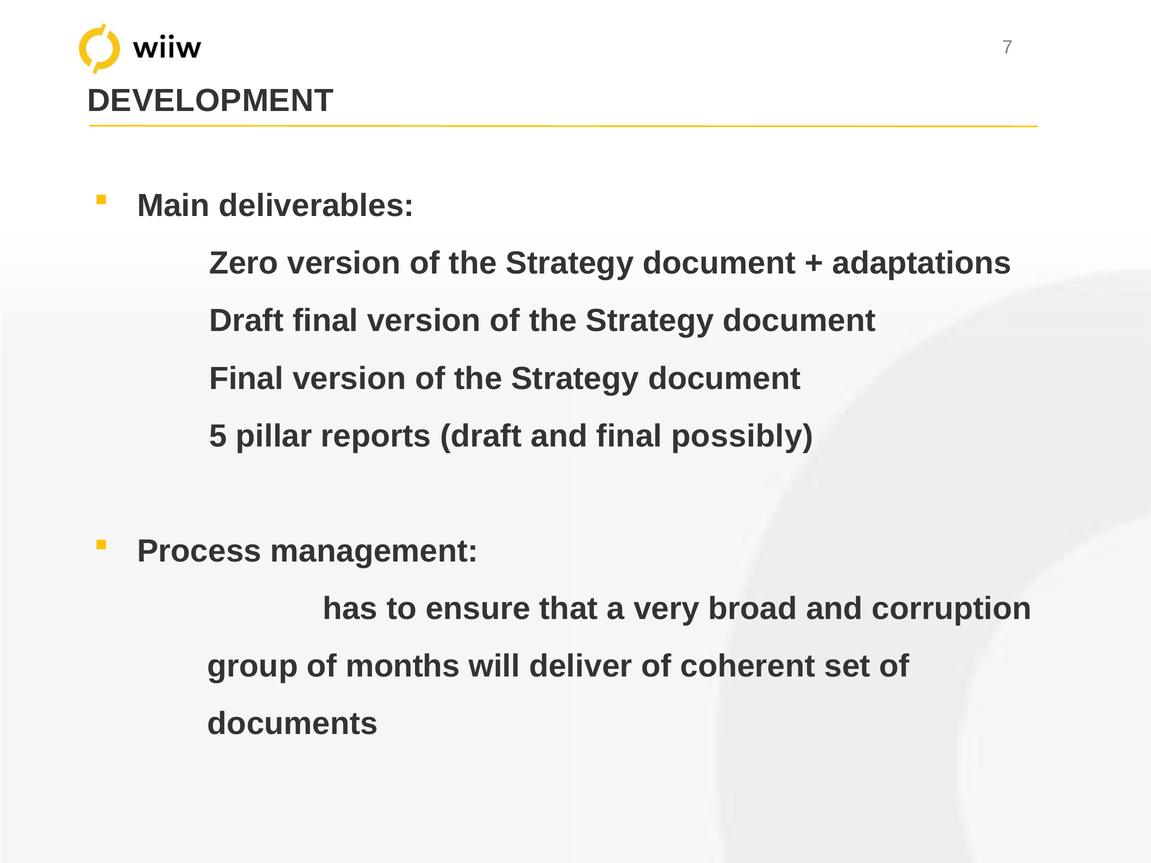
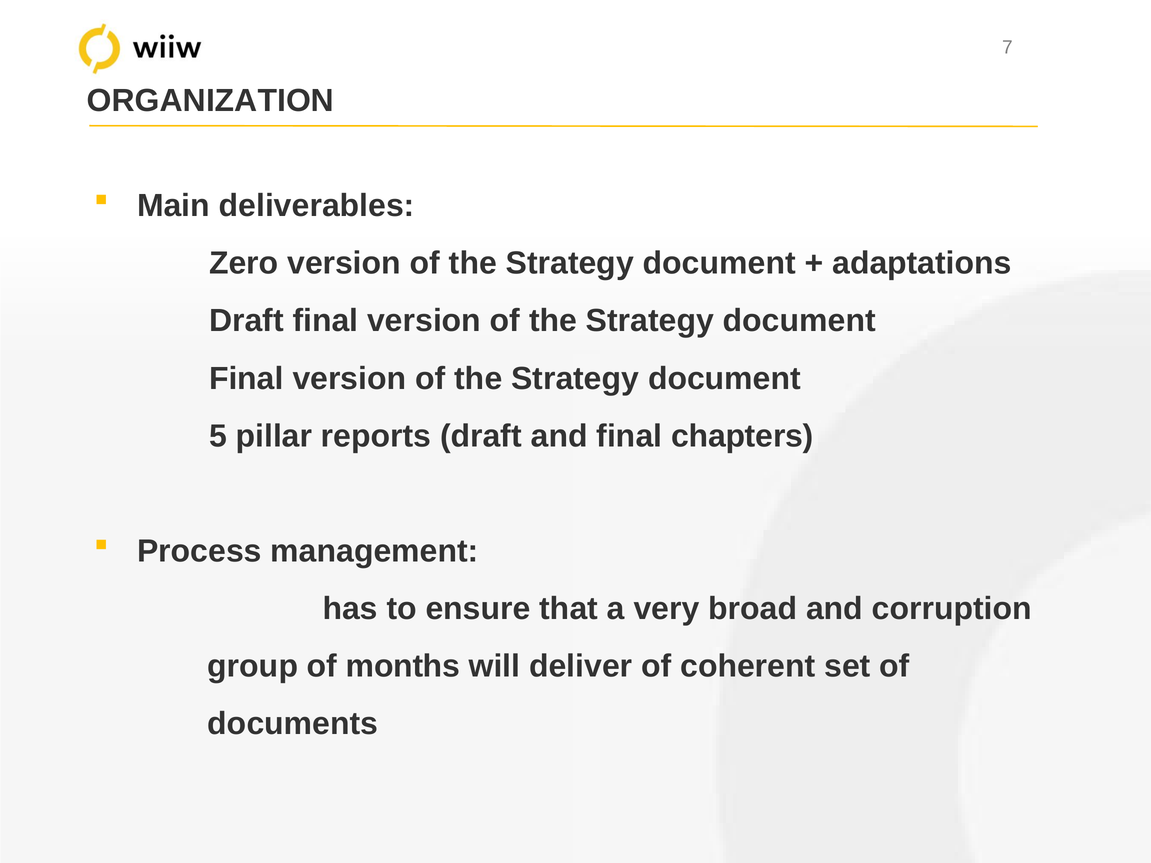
DEVELOPMENT: DEVELOPMENT -> ORGANIZATION (210, 101)
possibly: possibly -> chapters (742, 436)
